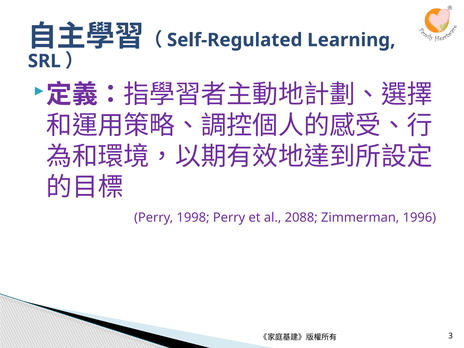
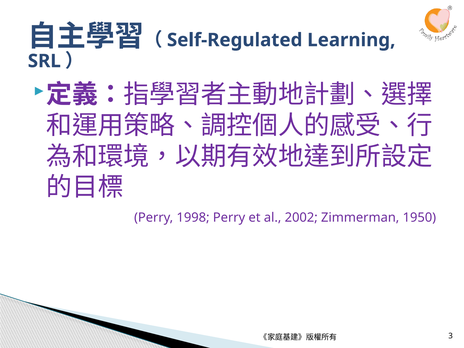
2088: 2088 -> 2002 (301, 217)
1996: 1996 -> 1950 (419, 217)
